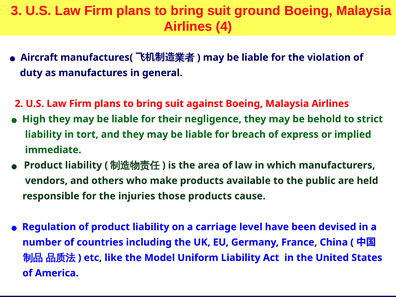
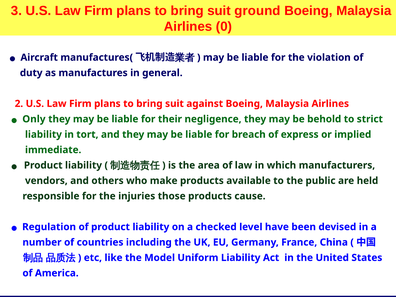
4: 4 -> 0 (224, 27)
High: High -> Only (34, 119)
carriage: carriage -> checked (216, 227)
